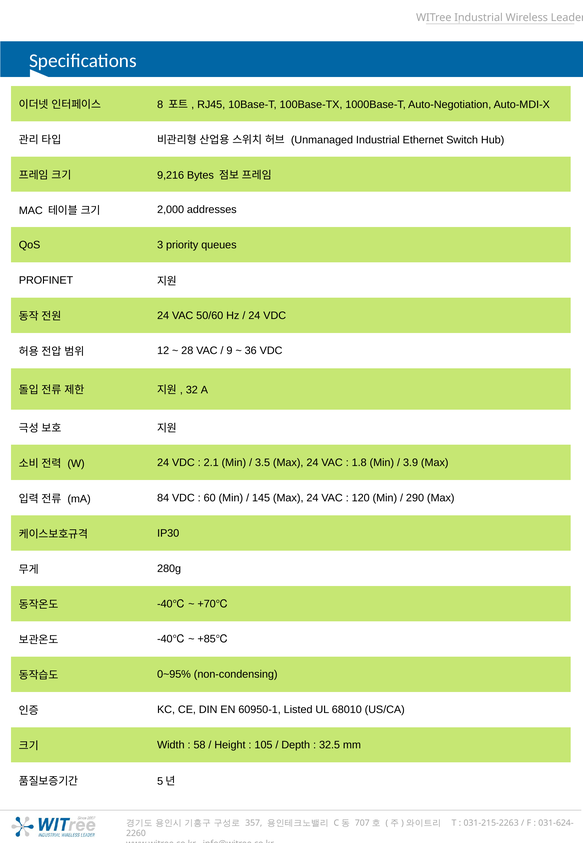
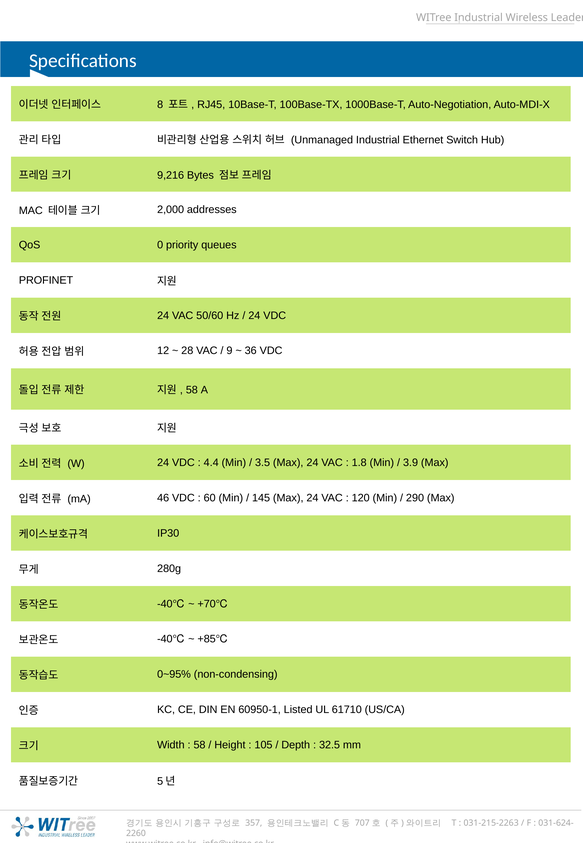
3: 3 -> 0 (160, 245)
32: 32 -> 58 (192, 390)
2.1: 2.1 -> 4.4 (211, 462)
84: 84 -> 46 (163, 497)
68010: 68010 -> 61710 (347, 709)
